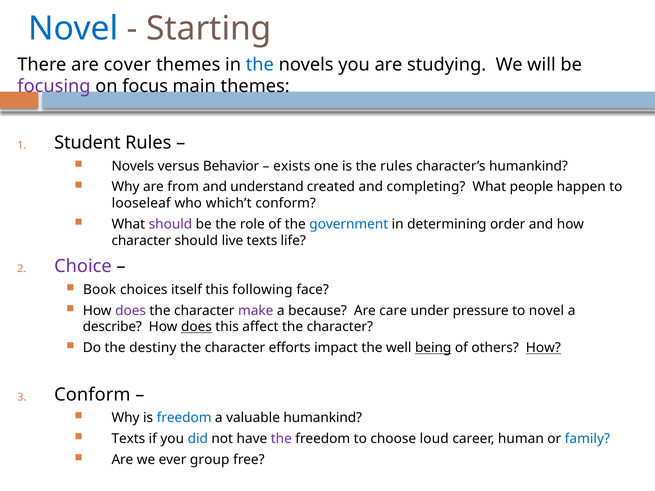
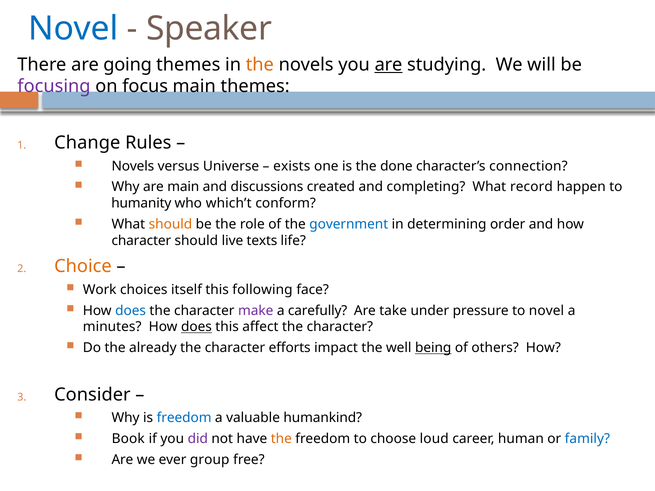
Starting: Starting -> Speaker (209, 28)
cover: cover -> going (128, 65)
the colour: blue -> orange (260, 65)
are underline: none -> present (389, 65)
Student: Student -> Change (87, 143)
Behavior: Behavior -> Universe (231, 166)
the rules: rules -> done (396, 166)
character’s humankind: humankind -> connection (528, 166)
are from: from -> main (183, 187)
understand: understand -> discussions (267, 187)
people: people -> record (531, 187)
looseleaf: looseleaf -> humanity (141, 203)
should colour: purple -> orange (170, 224)
Choice colour: purple -> orange (83, 267)
Book: Book -> Work (100, 290)
does colour: purple -> blue (131, 311)
because: because -> carefully (318, 311)
care: care -> take (393, 311)
describe: describe -> minutes (112, 327)
destiny: destiny -> already (153, 348)
How underline: present -> none (543, 348)
Conform: Conform -> Consider (92, 395)
Texts: Texts -> Book (128, 439)
did colour: blue -> purple (198, 439)
the colour: purple -> orange (281, 439)
